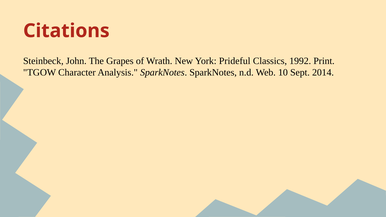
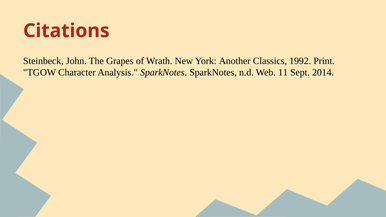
Prideful: Prideful -> Another (235, 61)
10: 10 -> 11 (283, 73)
